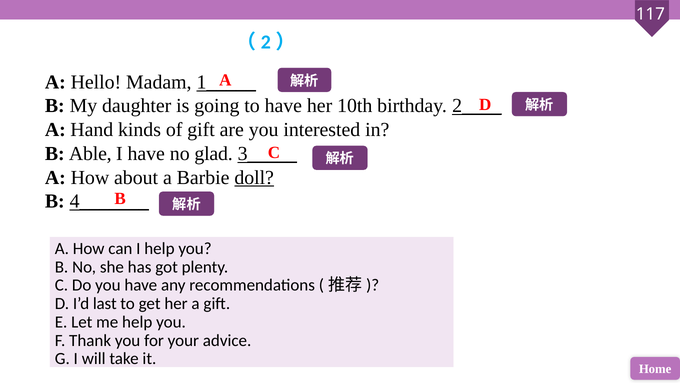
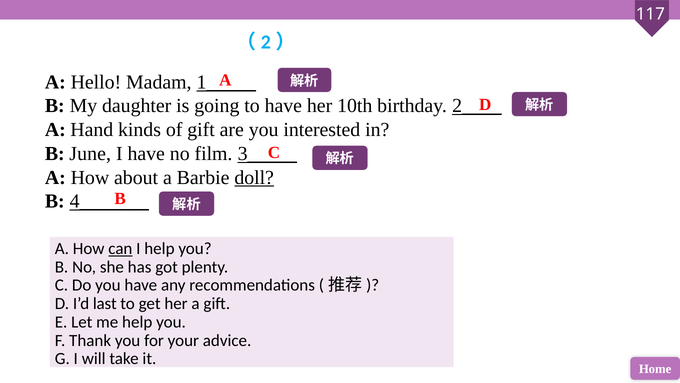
Able: Able -> June (90, 153)
glad: glad -> film (214, 153)
can underline: none -> present (120, 248)
